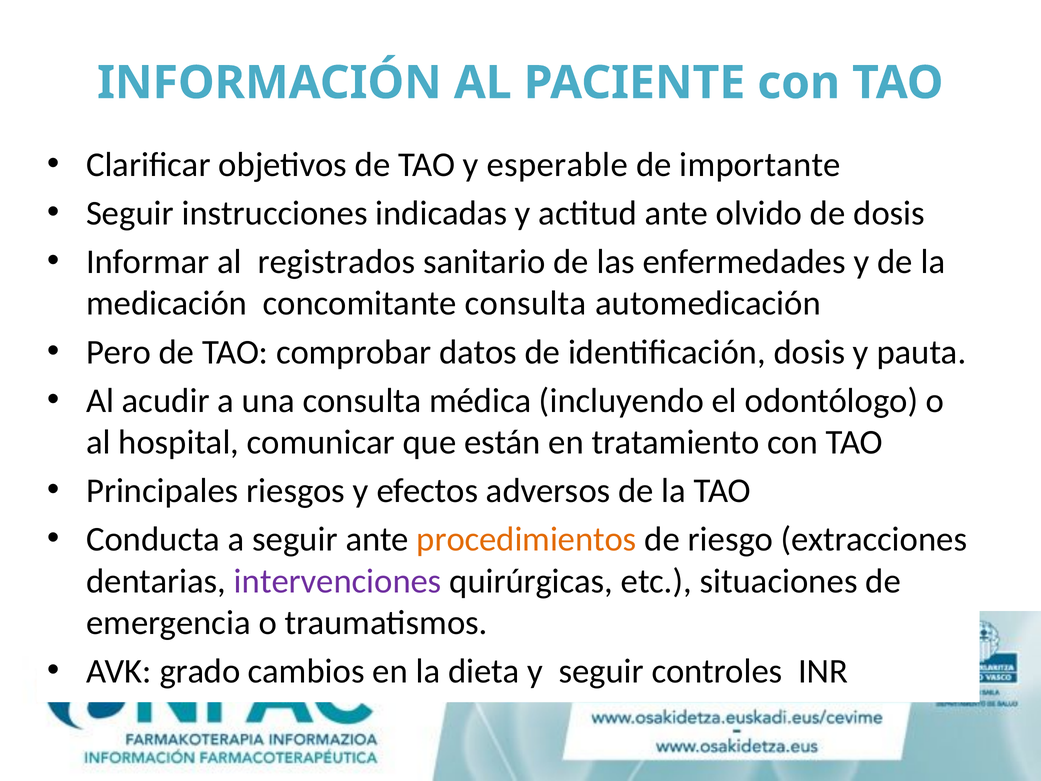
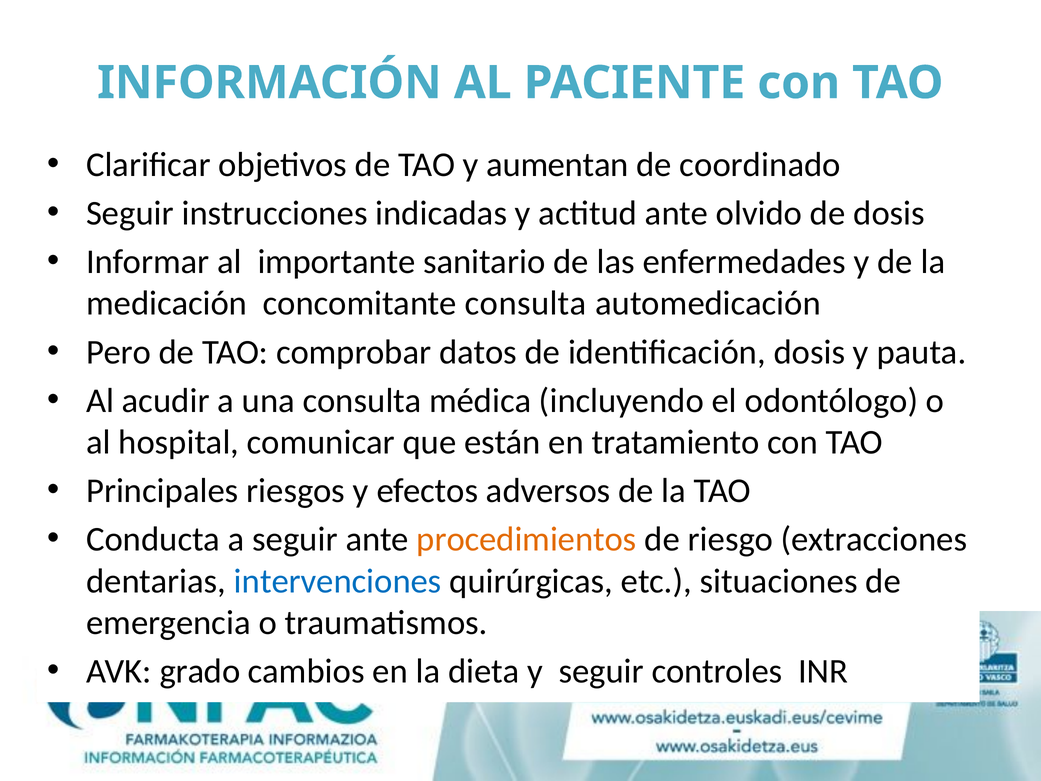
esperable: esperable -> aumentan (558, 165)
importante: importante -> coordinado (760, 165)
registrados: registrados -> importante (336, 262)
intervenciones colour: purple -> blue (338, 581)
